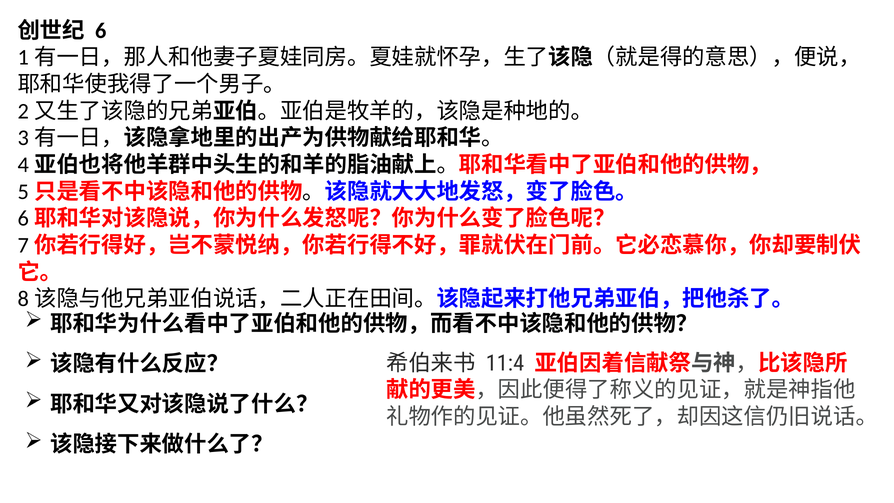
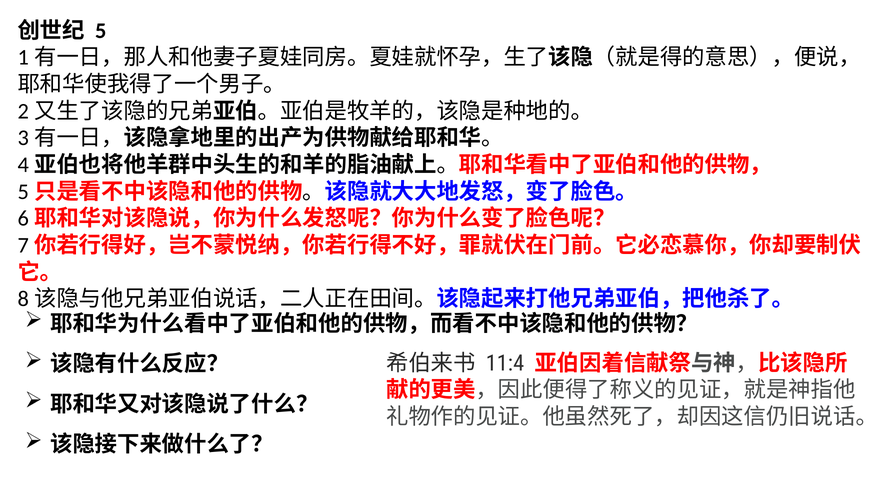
6: 6 -> 5 (101, 31)
